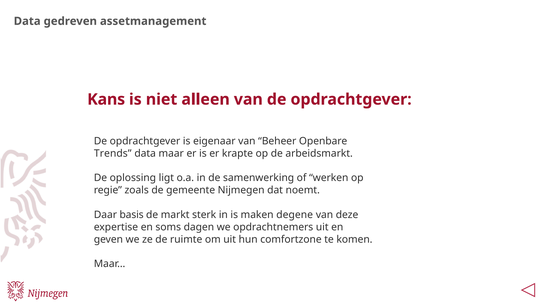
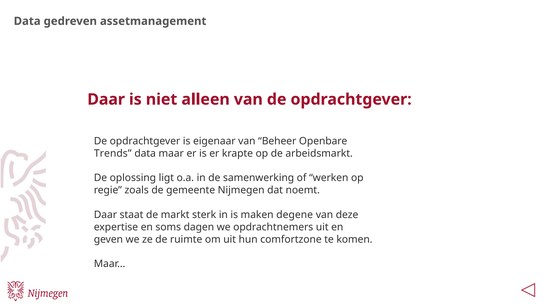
Kans: Kans -> Daar (106, 99)
basis: basis -> staat (132, 215)
